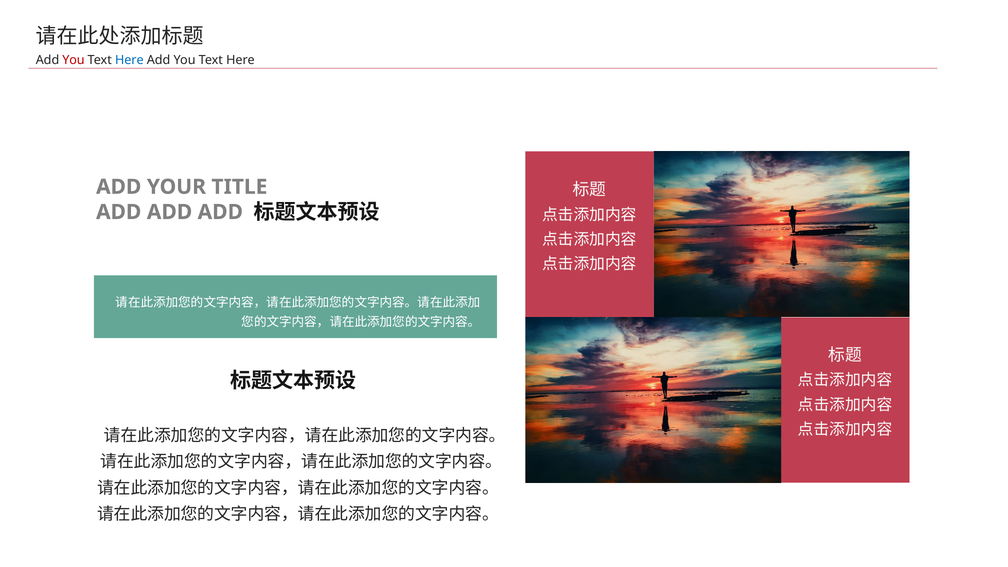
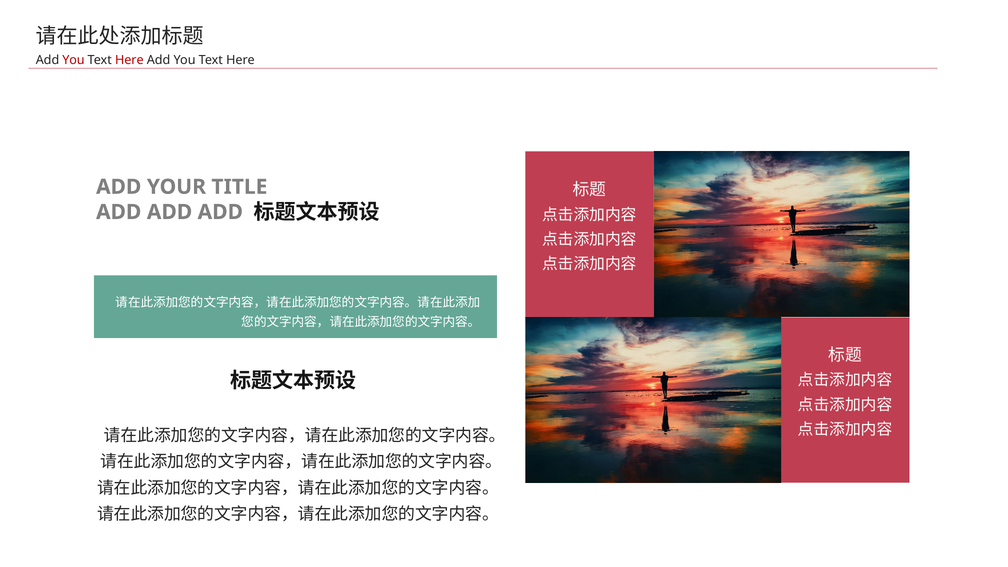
Here colour: blue -> red (129, 60)
